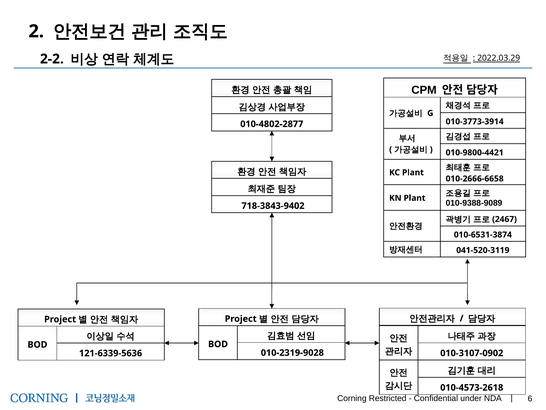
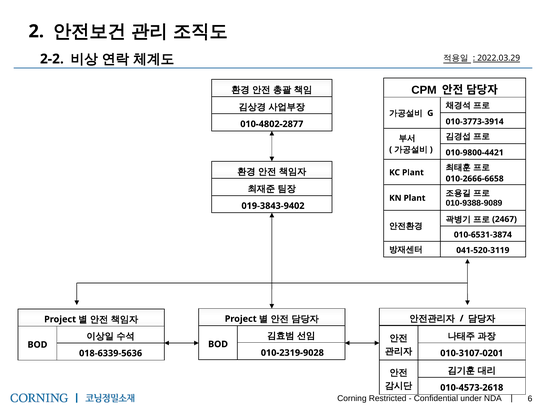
718-3843-9402: 718-3843-9402 -> 019-3843-9402 (273, 206)
010-3107-0902: 010-3107-0902 -> 010-3107-0201 (472, 353)
121-6339-5636: 121-6339-5636 -> 018-6339-5636 (111, 353)
